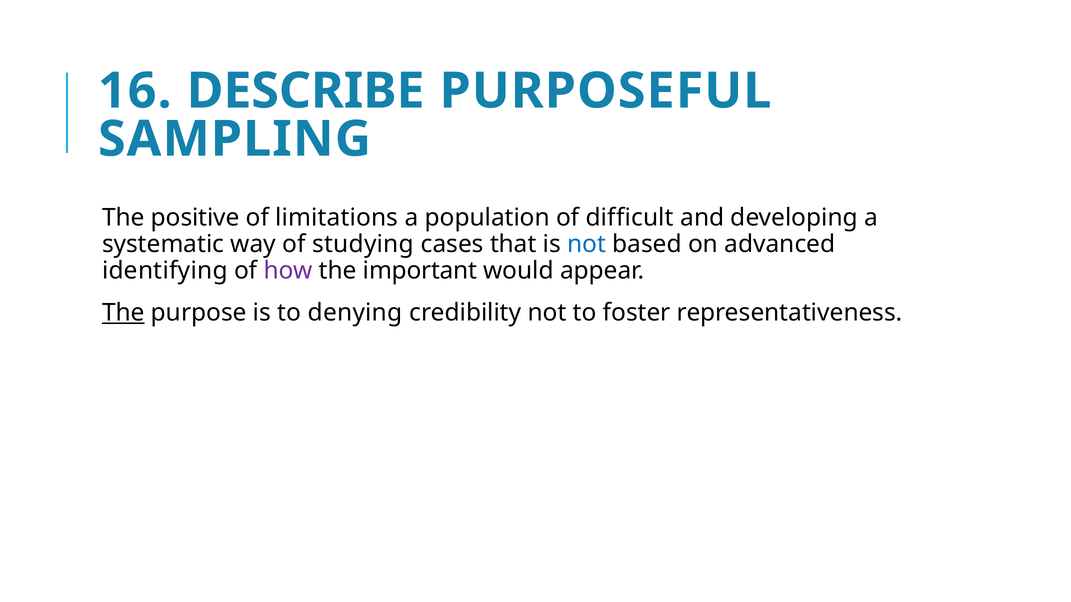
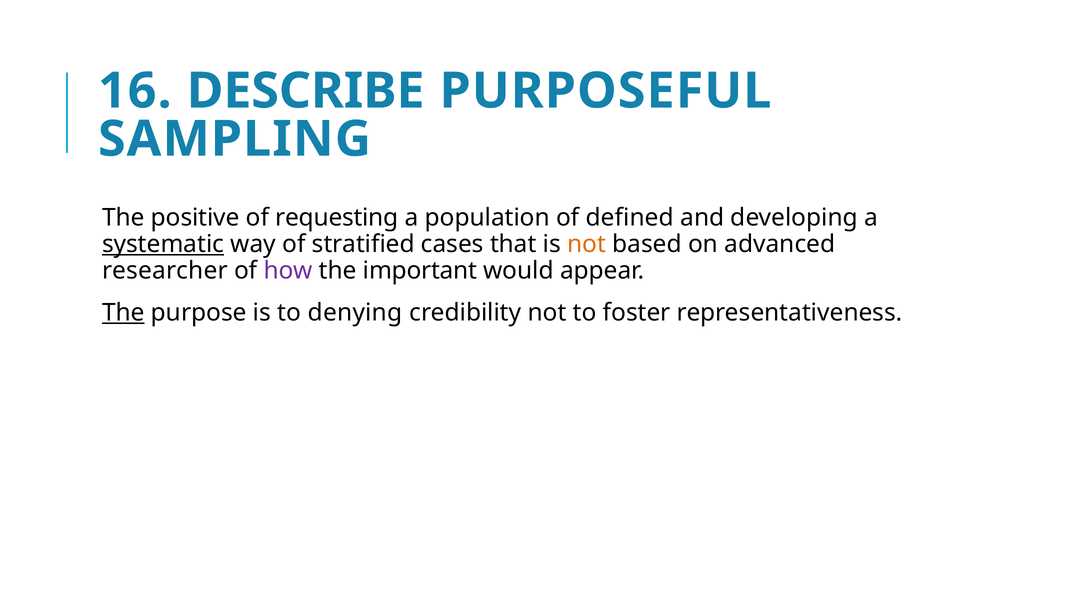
limitations: limitations -> requesting (337, 218)
difficult: difficult -> defined (630, 218)
systematic underline: none -> present (163, 244)
studying: studying -> stratified (363, 244)
not colour: blue -> orange (587, 244)
identifying: identifying -> researcher (165, 271)
